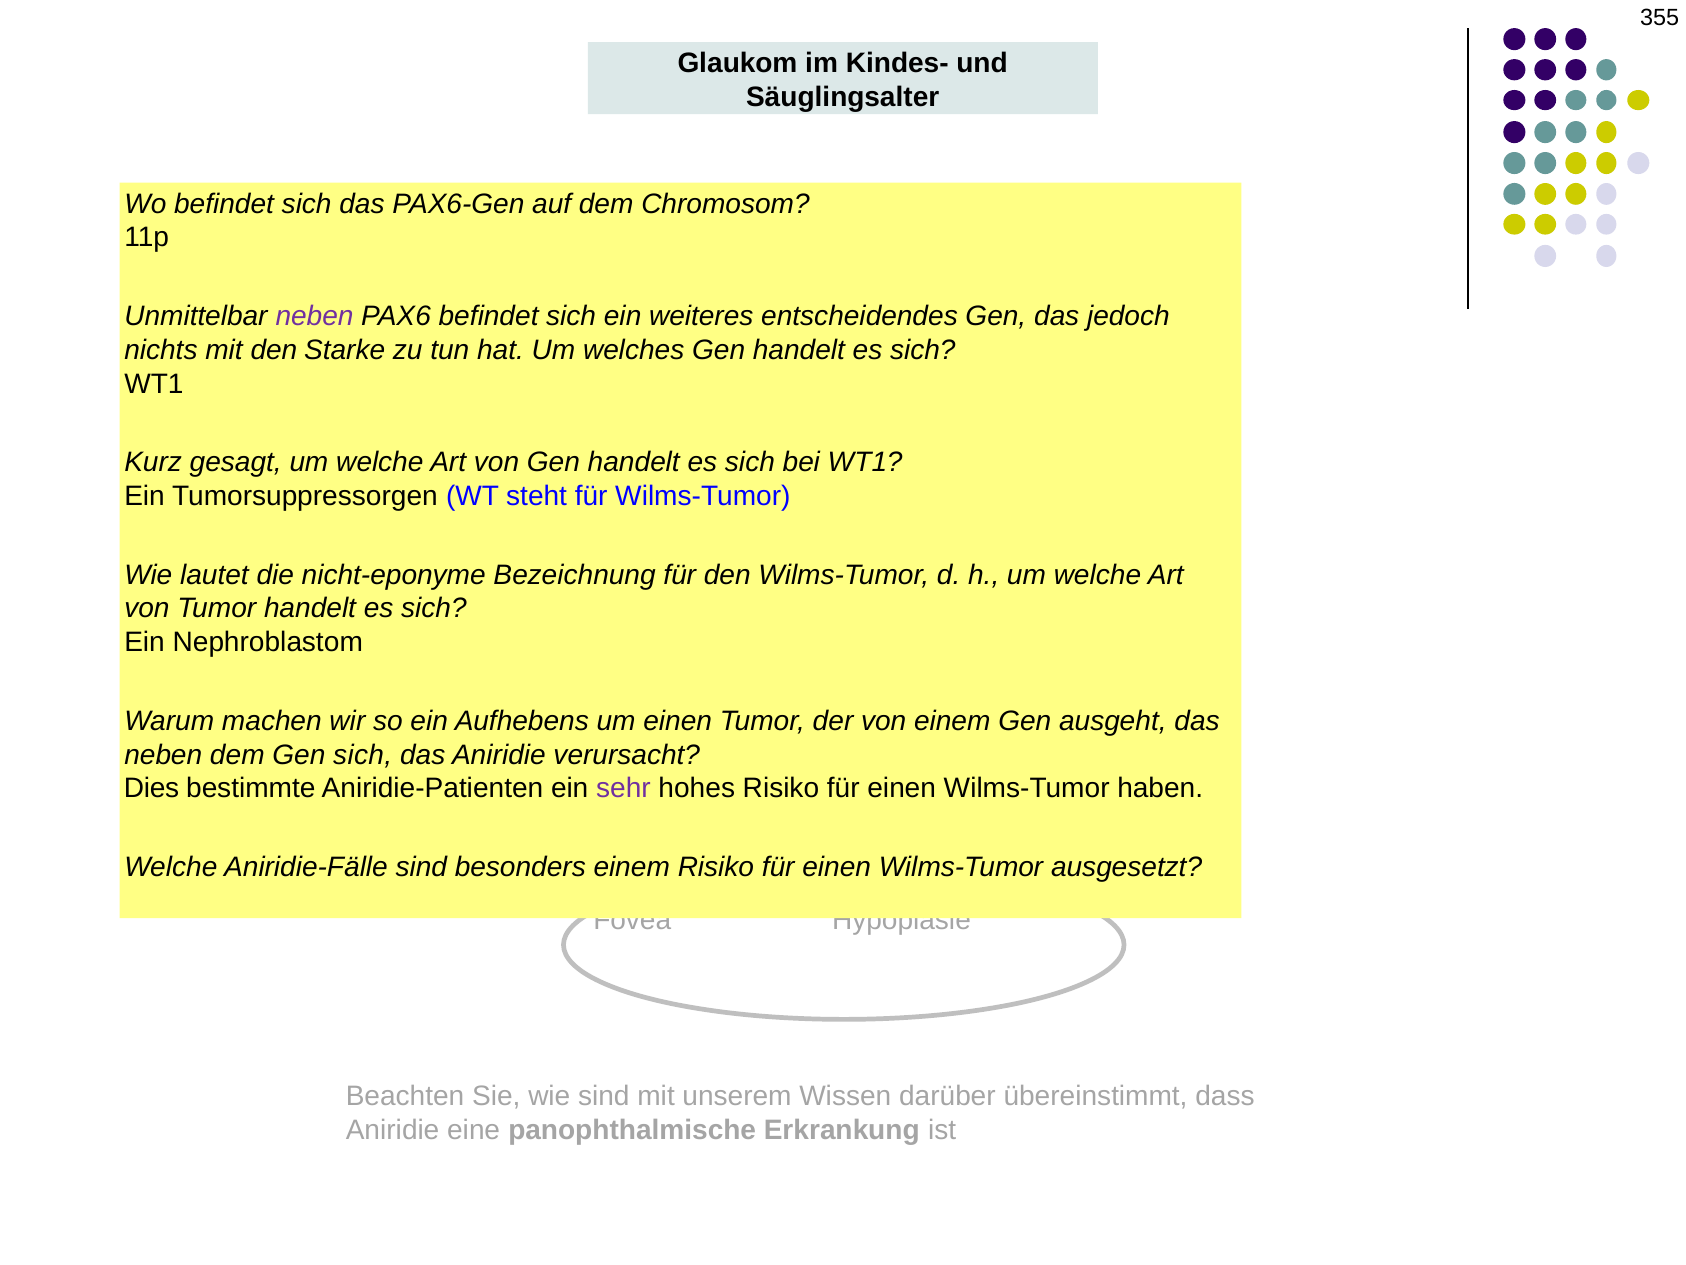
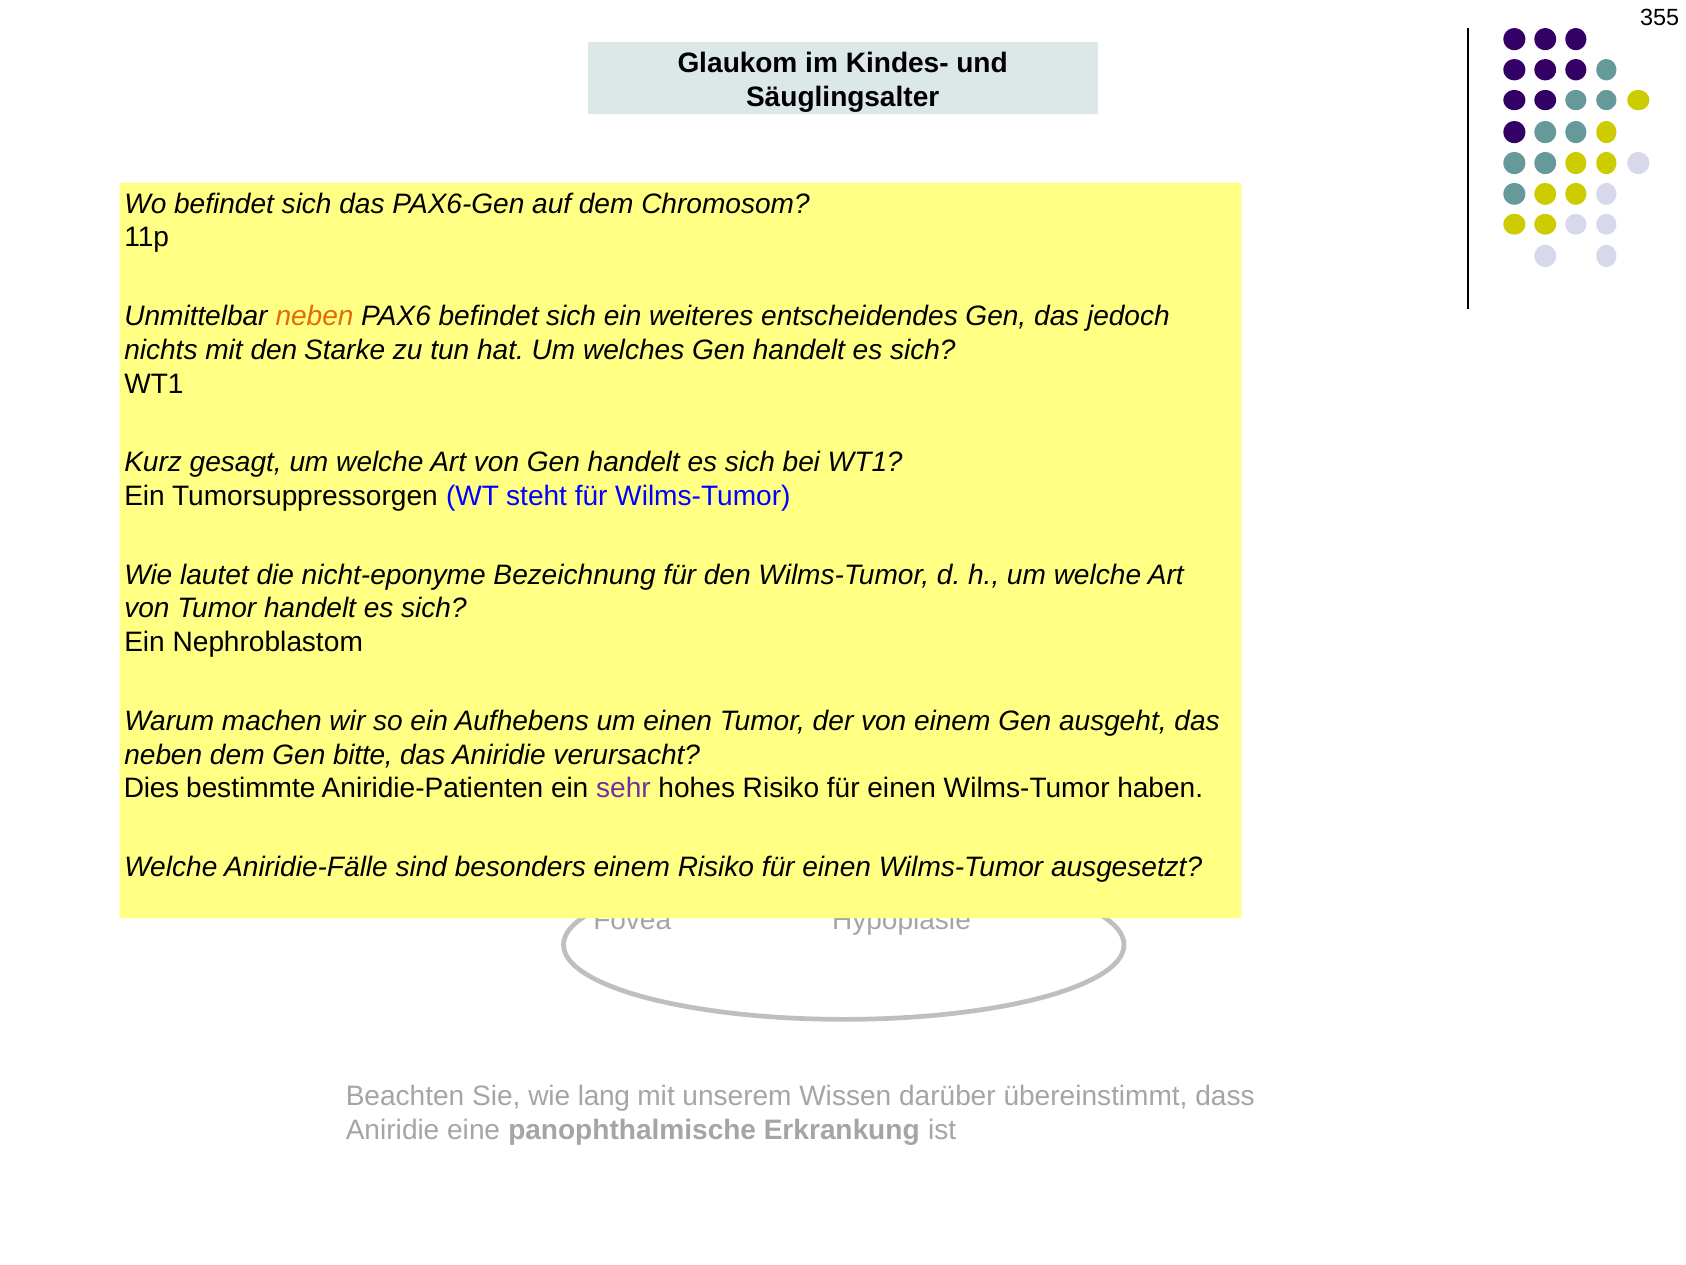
neben colour: purple -> orange (315, 316)
Gen sich: sich -> bitte (363, 754)
wie sind: sind -> lang (604, 1096)
